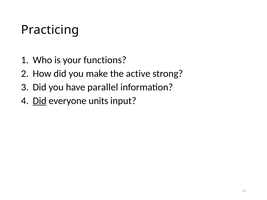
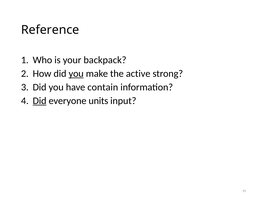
Practicing: Practicing -> Reference (50, 30)
functions: functions -> backpack (105, 60)
you underline: none -> present (76, 74)
parallel: parallel -> contain (103, 87)
